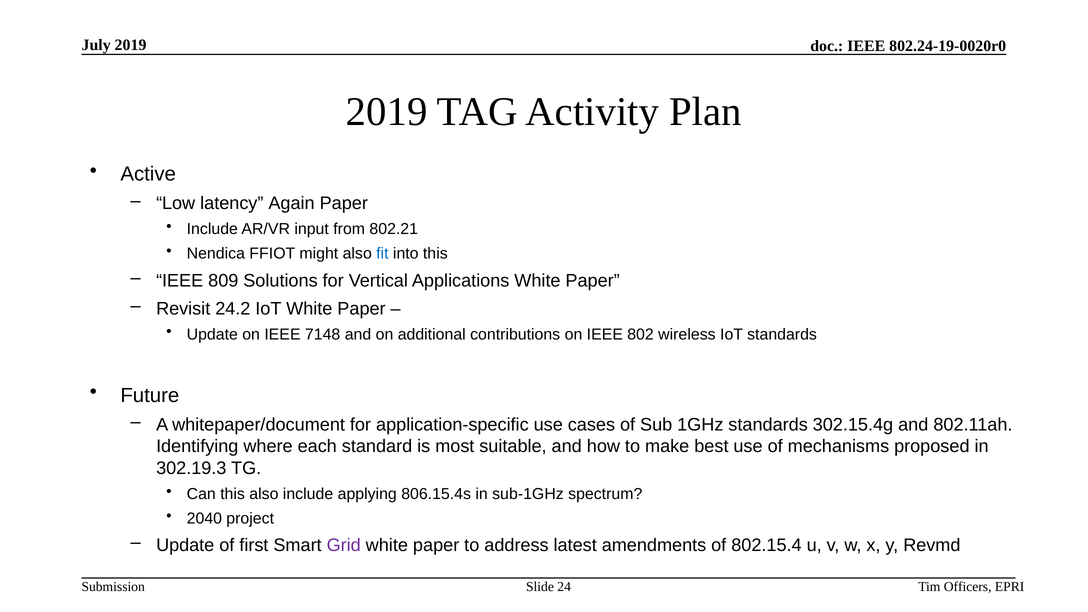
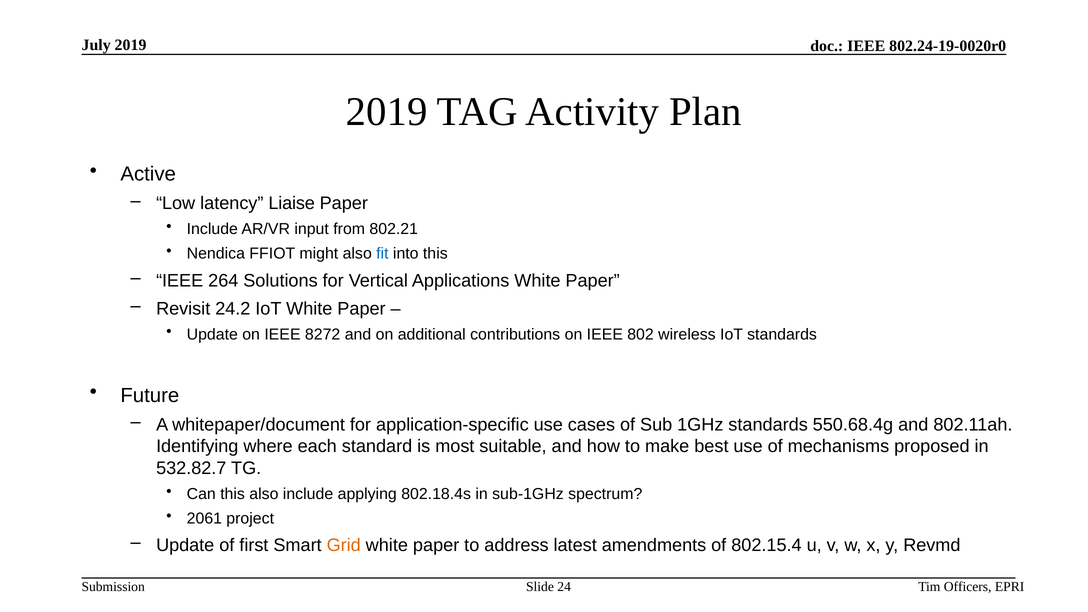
Again: Again -> Liaise (292, 203)
809: 809 -> 264 (223, 281)
7148: 7148 -> 8272 (323, 334)
302.15.4g: 302.15.4g -> 550.68.4g (853, 425)
302.19.3: 302.19.3 -> 532.82.7 (191, 468)
806.15.4s: 806.15.4s -> 802.18.4s (436, 494)
2040: 2040 -> 2061 (204, 518)
Grid colour: purple -> orange (344, 545)
